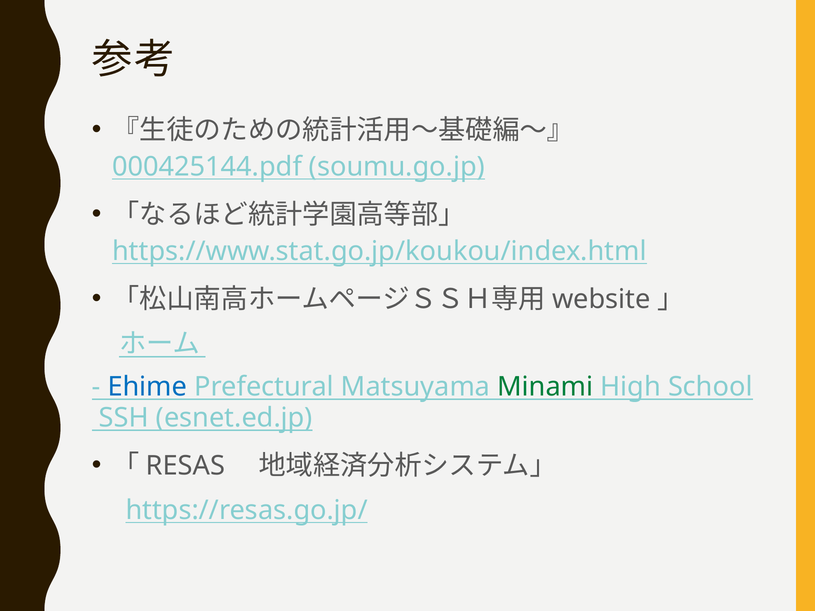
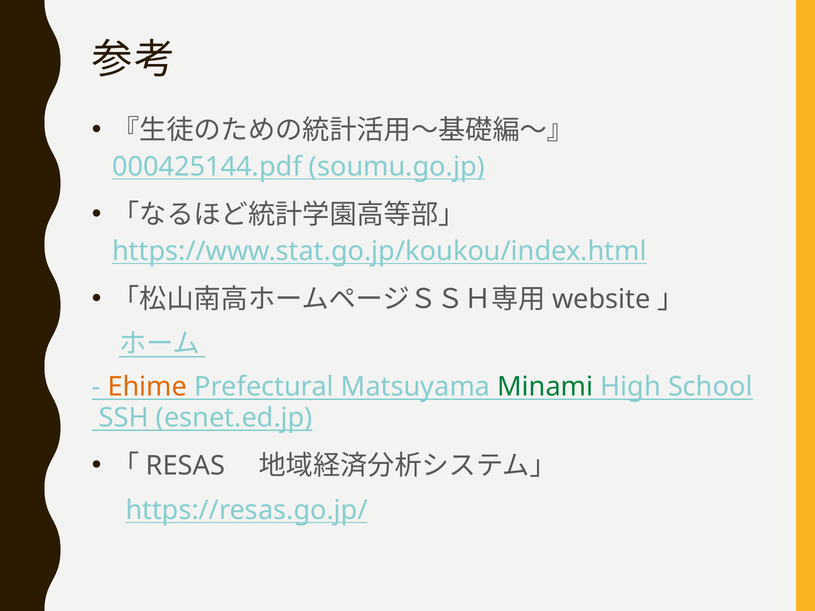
Ehime colour: blue -> orange (147, 387)
